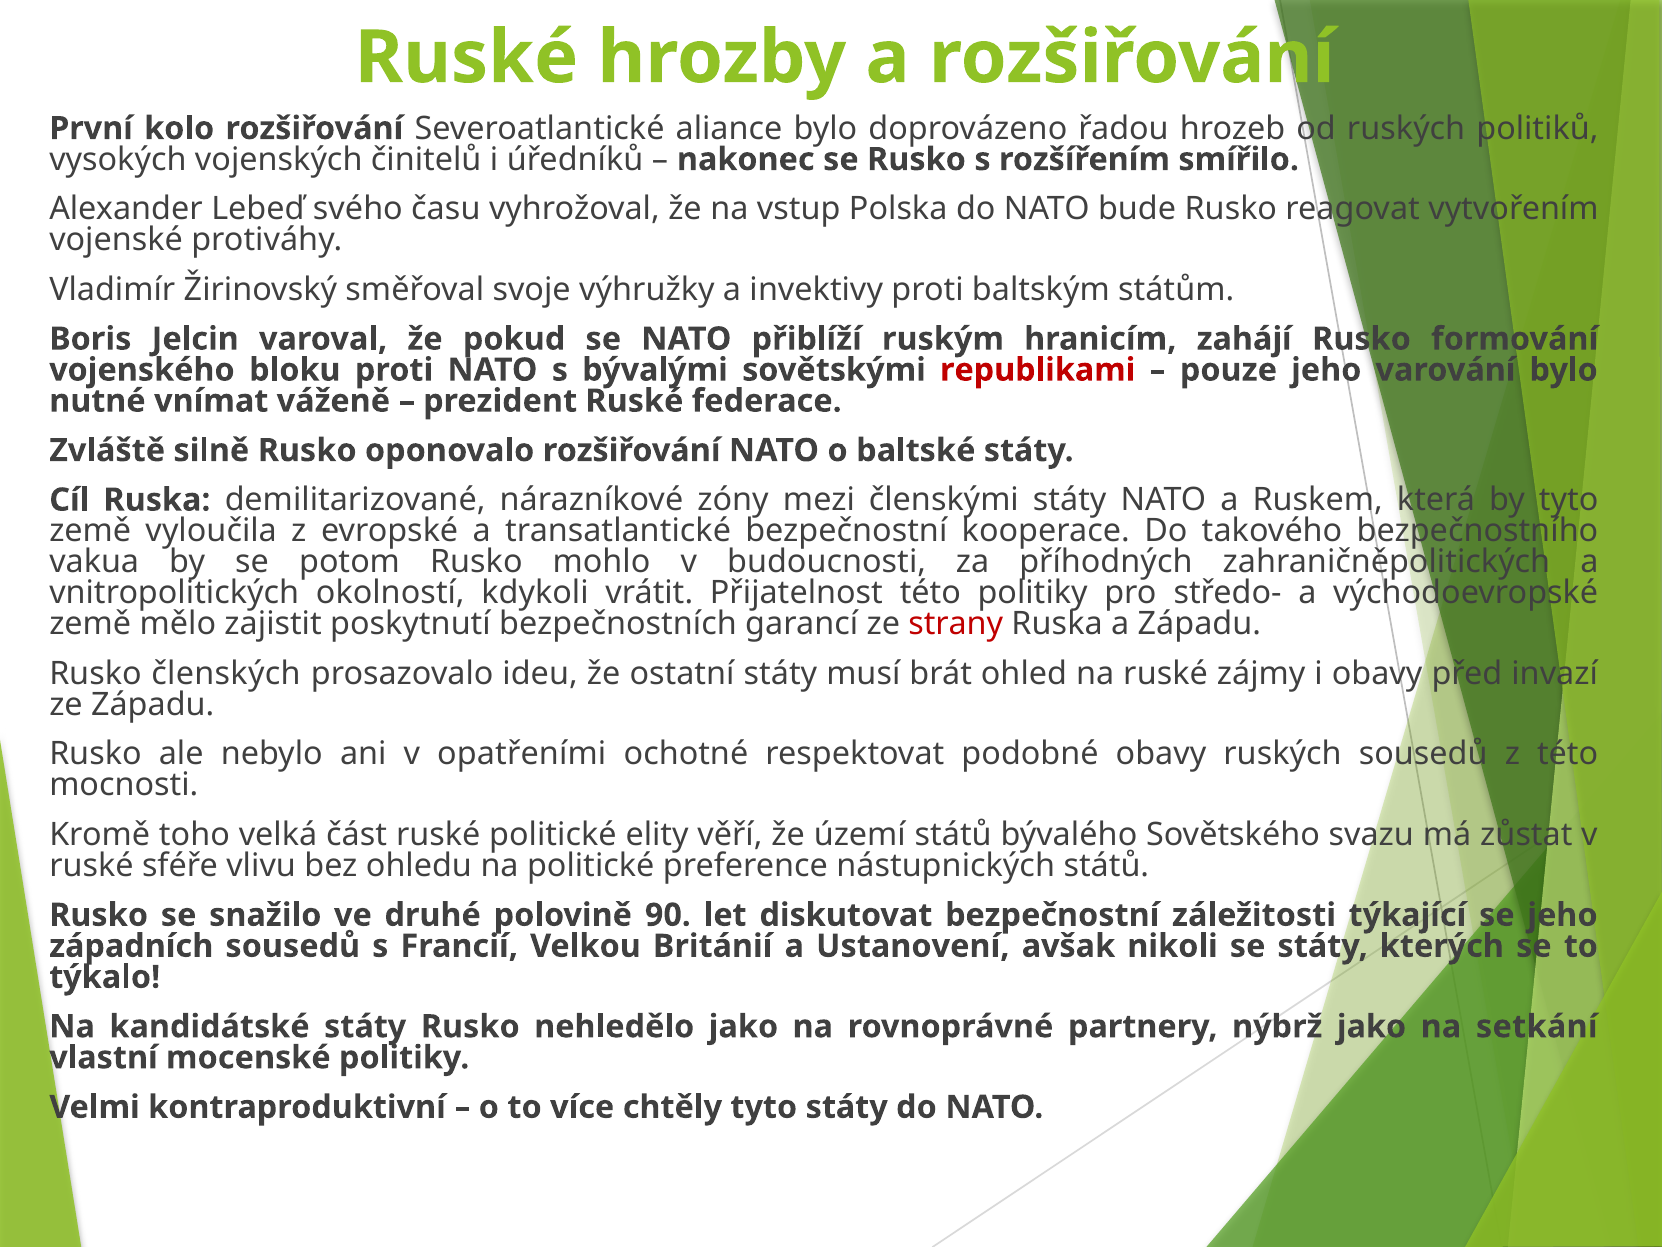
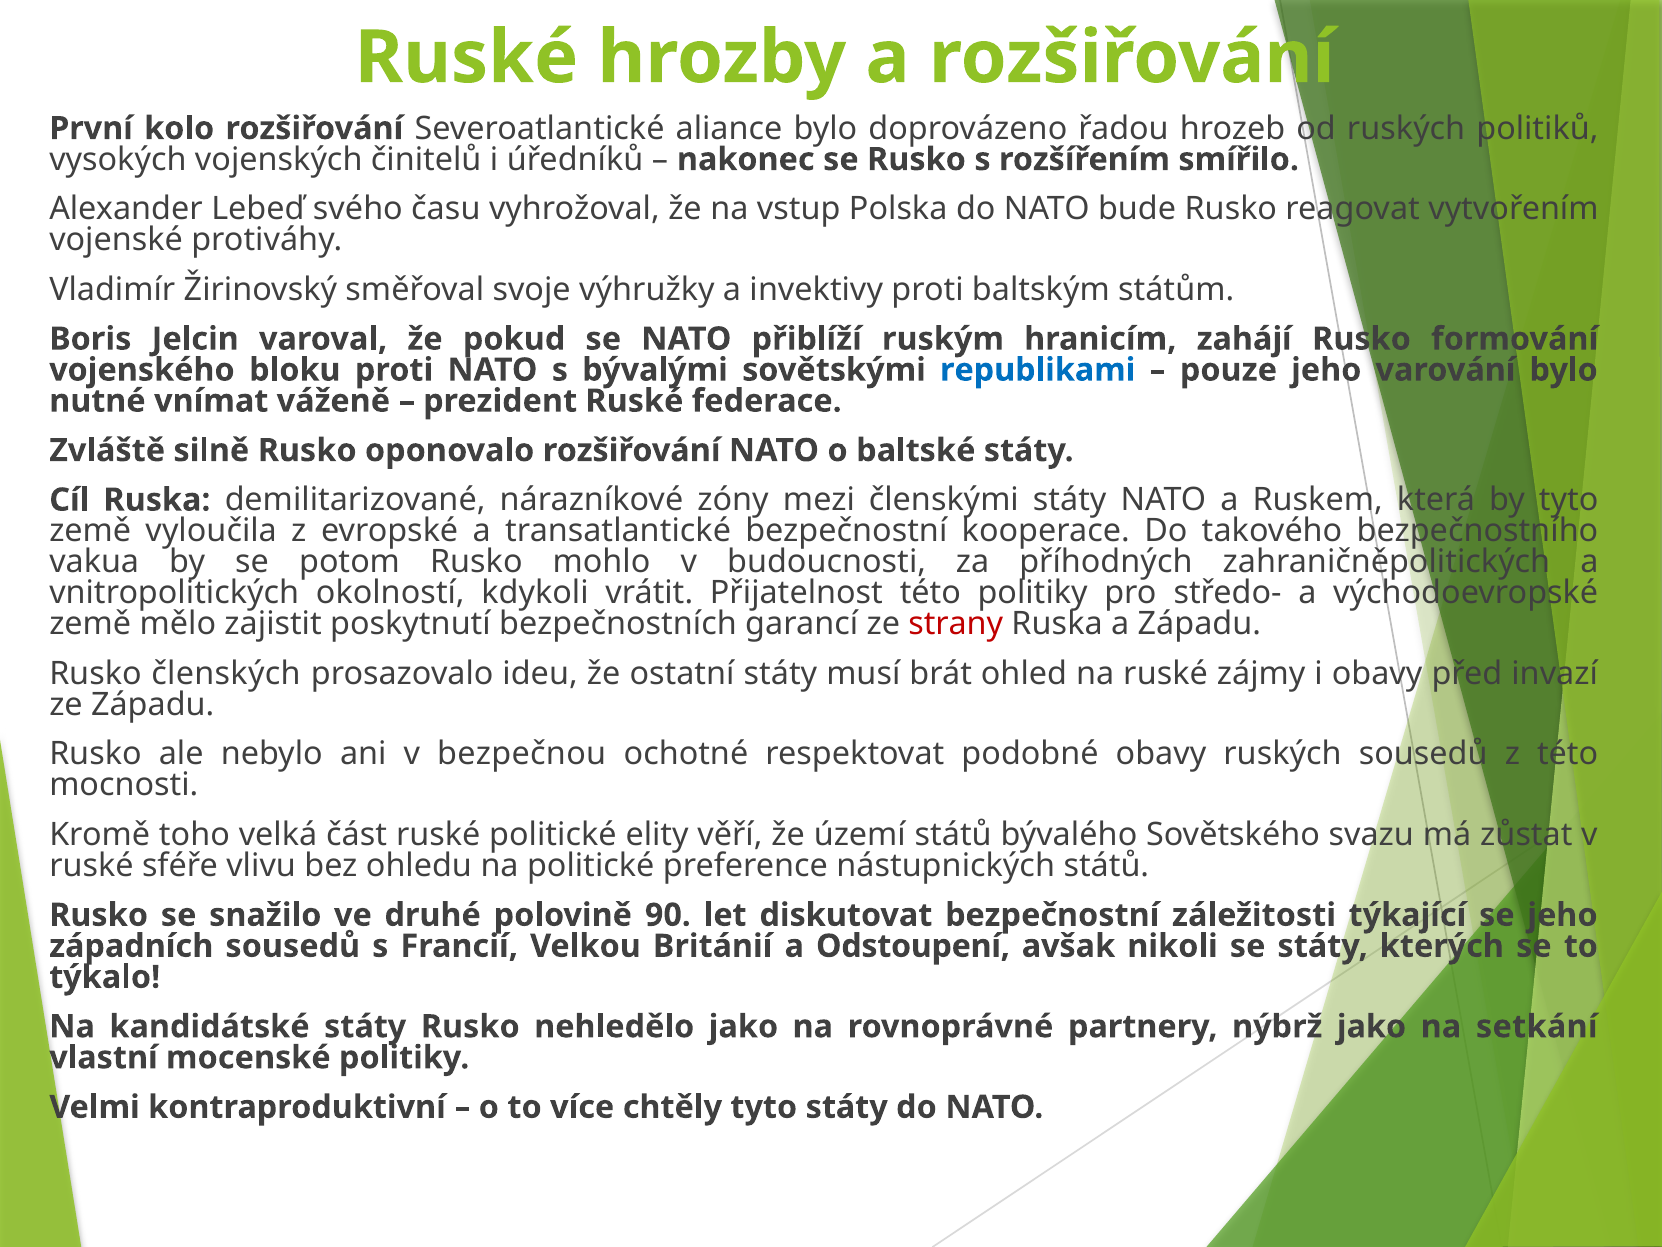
republikami colour: red -> blue (1038, 370)
opatřeními: opatřeními -> bezpečnou (522, 754)
Ustanovení: Ustanovení -> Odstoupení (913, 946)
